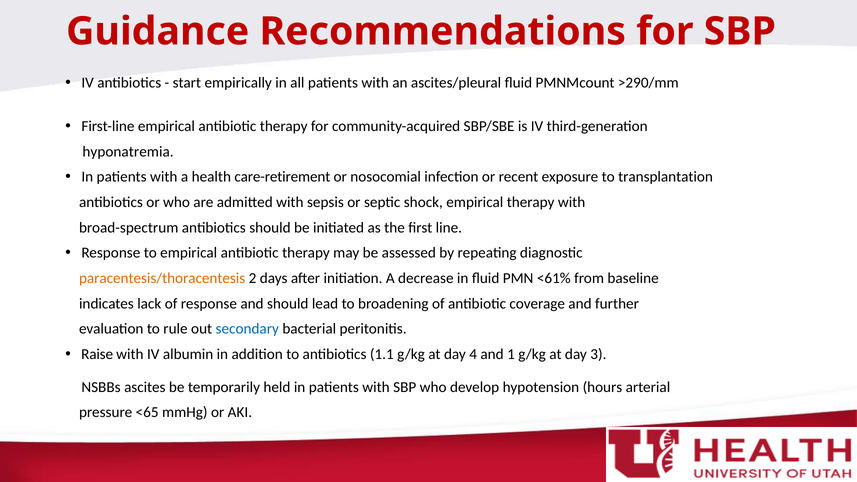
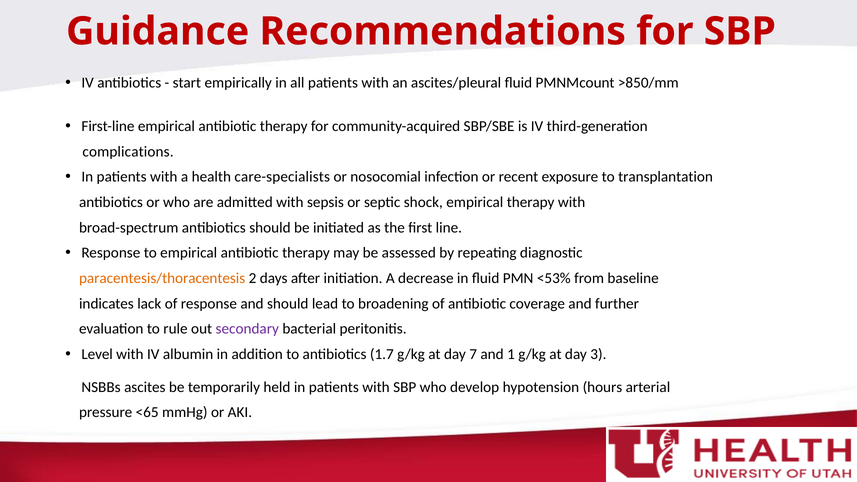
>290/mm: >290/mm -> >850/mm (648, 83)
hyponatremia: hyponatremia -> complications (128, 152)
care-retirement: care-retirement -> care-specialists (282, 177)
<61%: <61% -> <53% (554, 278)
secondary colour: blue -> purple (247, 329)
Raise: Raise -> Level (97, 354)
1.1: 1.1 -> 1.7 (382, 354)
4: 4 -> 7 (473, 354)
